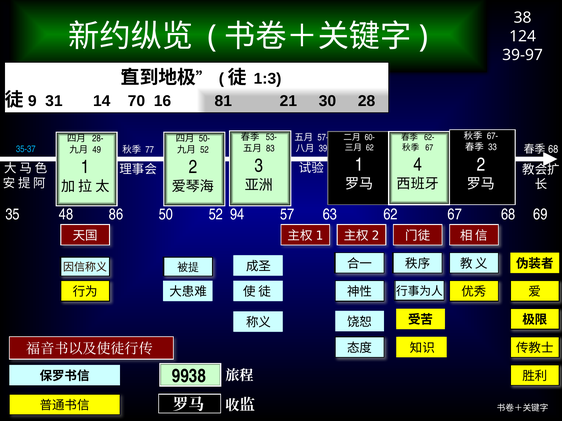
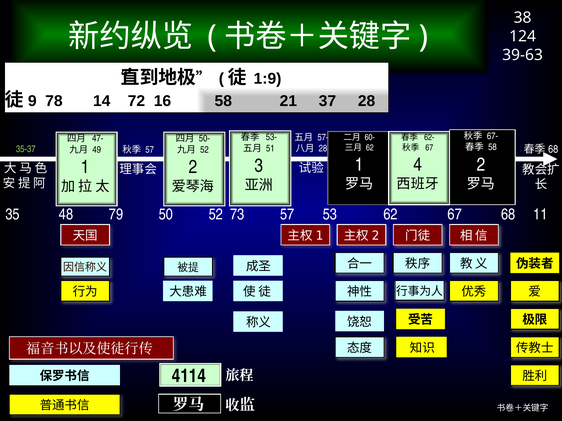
39-97: 39-97 -> 39-63 (523, 55)
1:3: 1:3 -> 1:9 (268, 79)
31: 31 -> 78 (54, 101)
70: 70 -> 72 (136, 101)
16 81: 81 -> 58 (223, 101)
30: 30 -> 37 (327, 101)
28-: 28- -> 47- (98, 139)
33: 33 -> 58 (492, 147)
83: 83 -> 51 (270, 148)
39: 39 -> 28 (323, 149)
35-37 colour: light blue -> light green (26, 149)
77: 77 -> 57 (150, 150)
86: 86 -> 79 (116, 215)
94: 94 -> 73 (237, 215)
63: 63 -> 53 (330, 215)
69: 69 -> 11 (540, 215)
9938: 9938 -> 4114 (189, 377)
